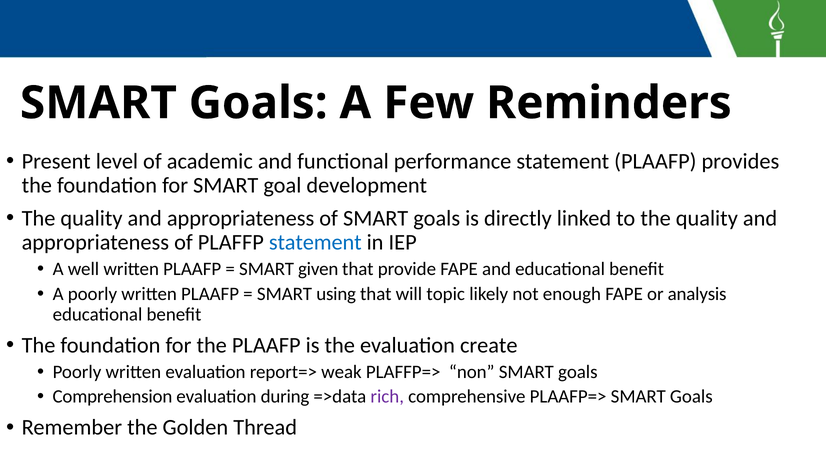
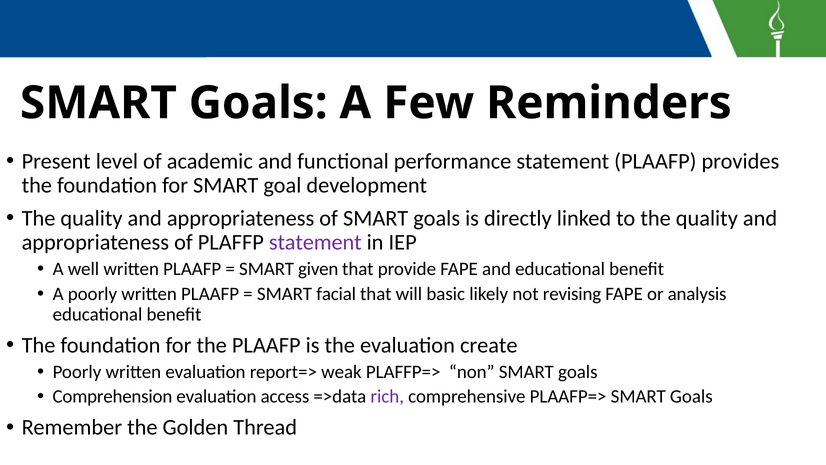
statement colour: blue -> purple (315, 242)
using: using -> facial (336, 294)
topic: topic -> basic (446, 294)
enough: enough -> revising (572, 294)
during: during -> access (285, 396)
